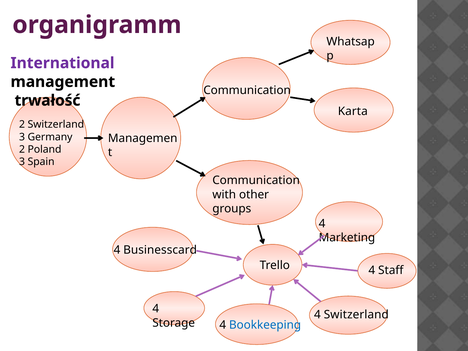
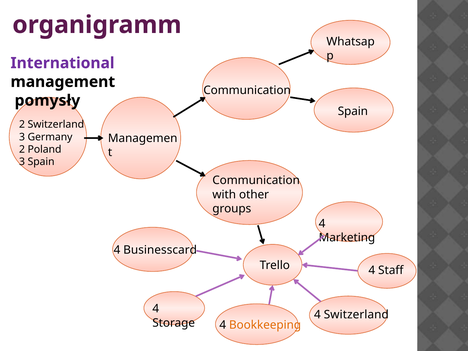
trwałość: trwałość -> pomysły (47, 101)
Karta: Karta -> Spain (353, 111)
Bookkeeping colour: blue -> orange (265, 325)
